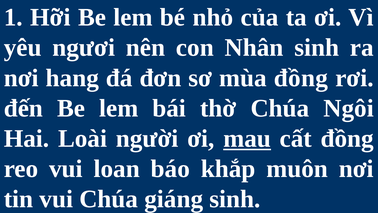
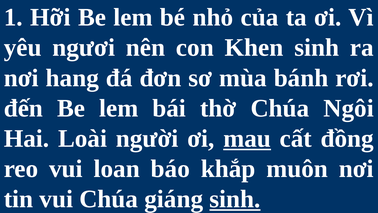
Nhân: Nhân -> Khen (254, 48)
mùa đồng: đồng -> bánh (301, 78)
sinh underline: none -> present (235, 199)
